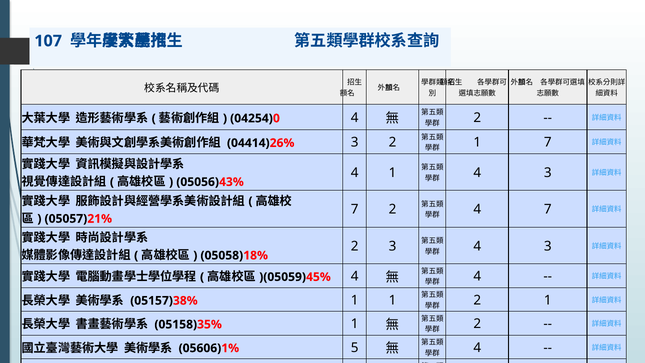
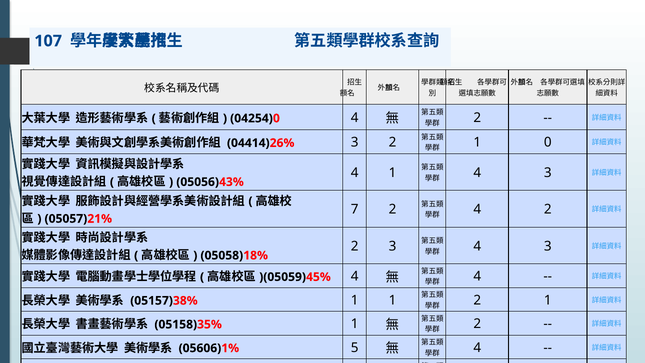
1 7: 7 -> 0 (548, 142)
7: 7 -> 2 (548, 209)
